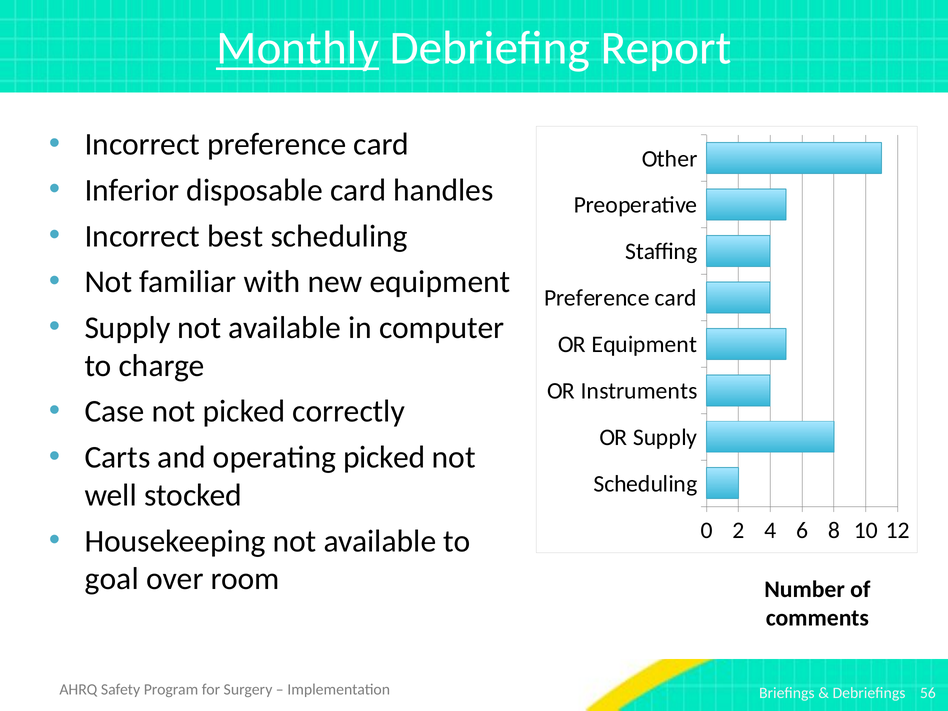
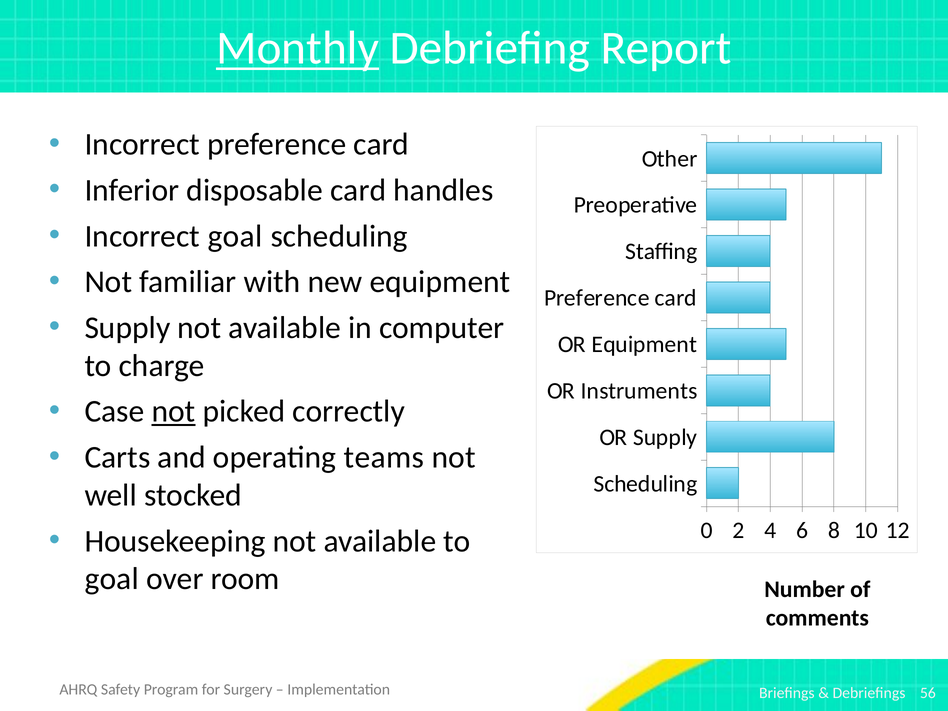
Incorrect best: best -> goal (235, 236)
not underline: none -> present (174, 412)
operating picked: picked -> teams (384, 457)
